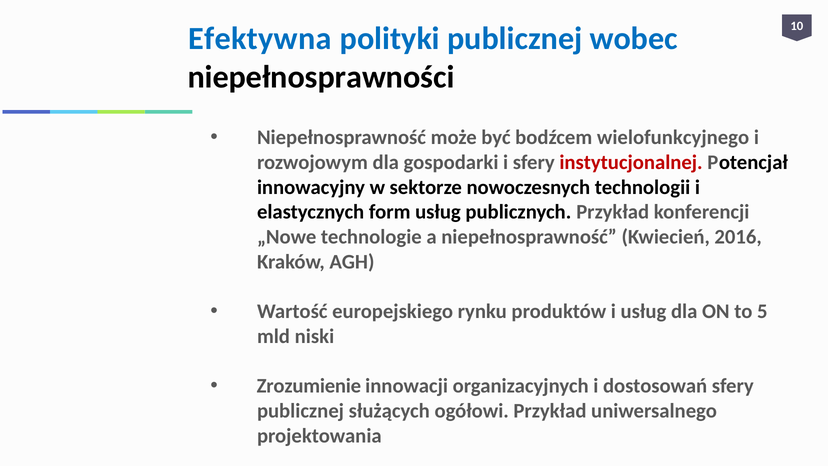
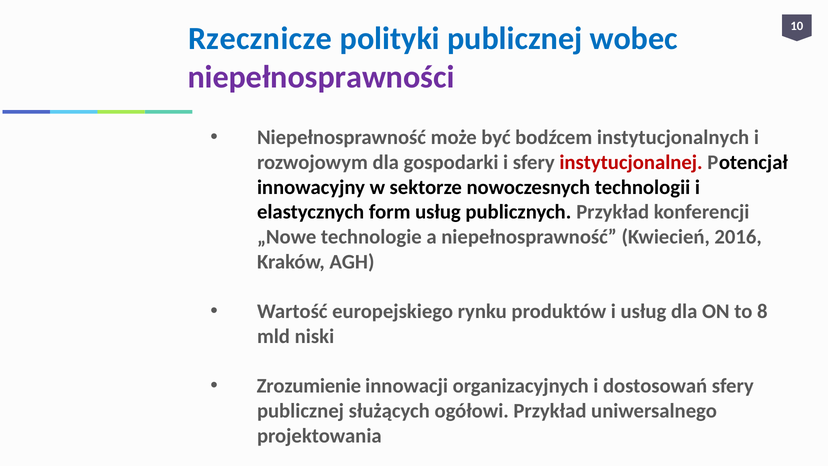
Efektywna: Efektywna -> Rzecznicze (260, 38)
niepełnosprawności colour: black -> purple (321, 77)
wielofunkcyjnego: wielofunkcyjnego -> instytucjonalnych (673, 137)
5: 5 -> 8 (762, 311)
